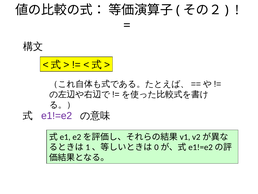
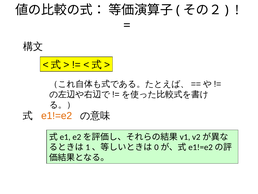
e1!=e2 colour: purple -> orange (57, 115)
